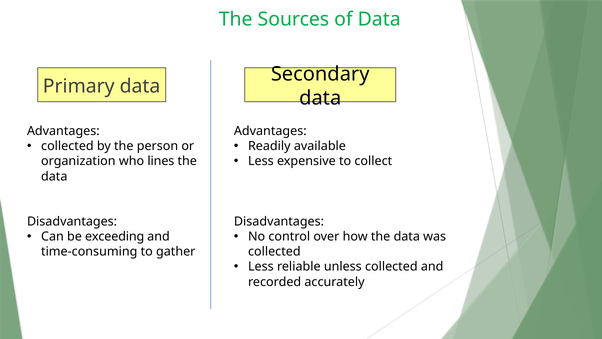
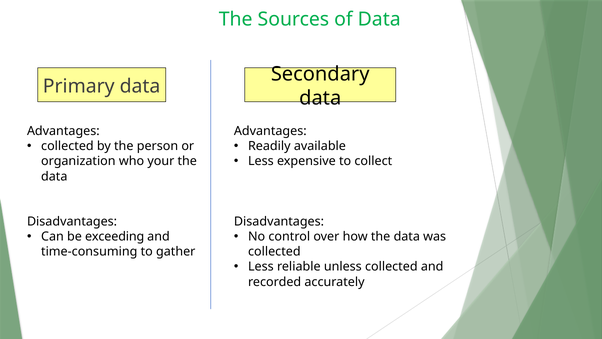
lines: lines -> your (161, 161)
